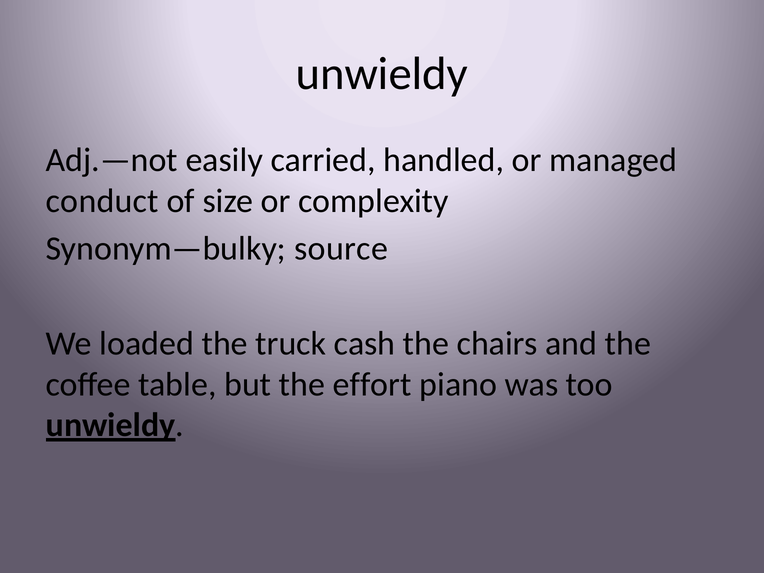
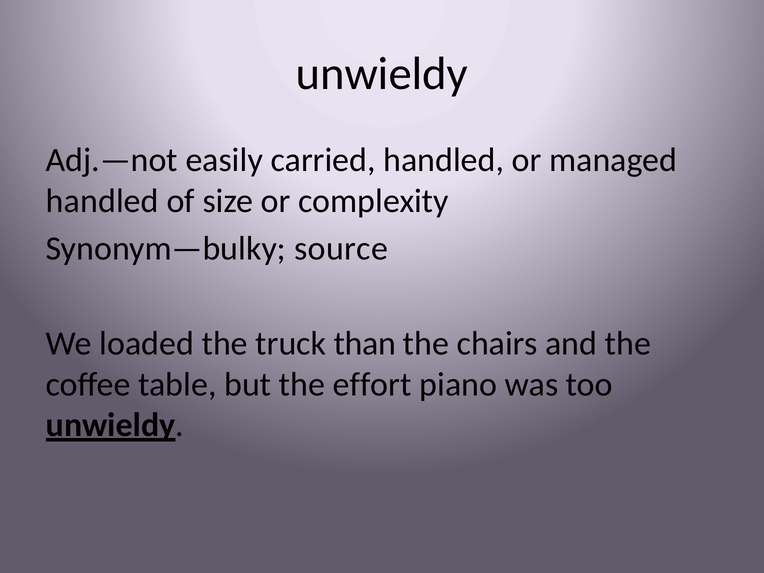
conduct: conduct -> handled (102, 201)
cash: cash -> than (365, 344)
